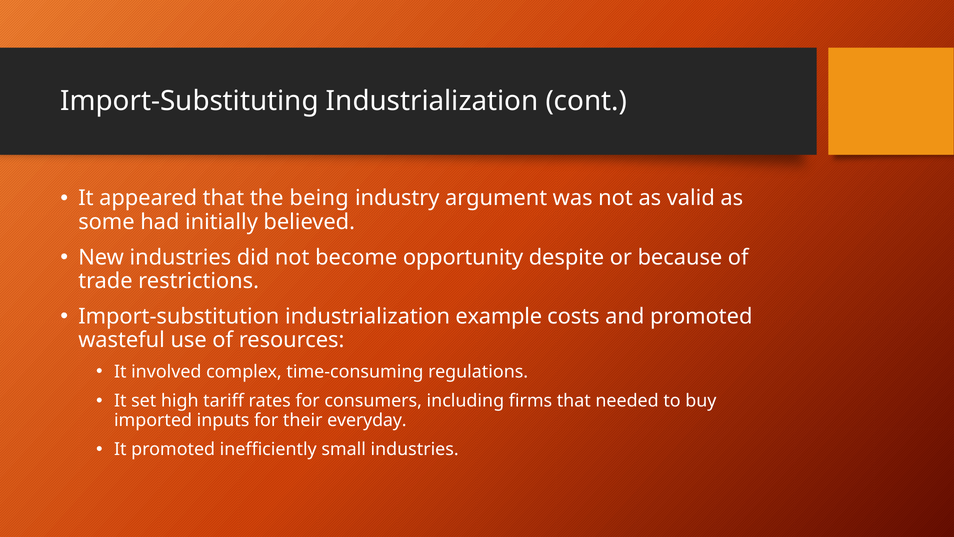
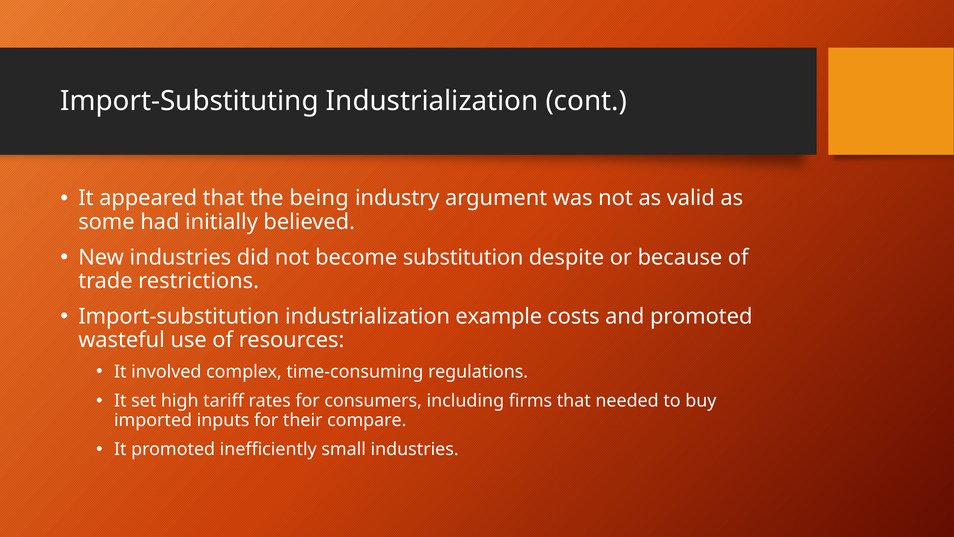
opportunity: opportunity -> substitution (463, 257)
everyday: everyday -> compare (367, 420)
